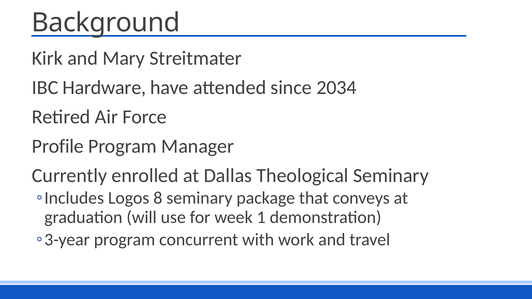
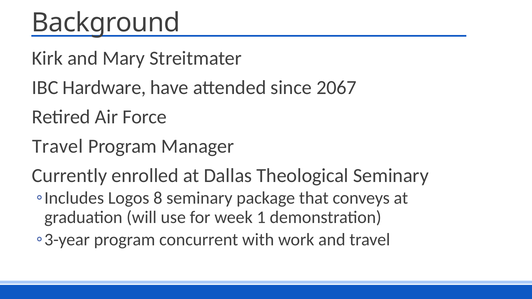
2034: 2034 -> 2067 (337, 88)
Profile: Profile -> Travel (58, 146)
